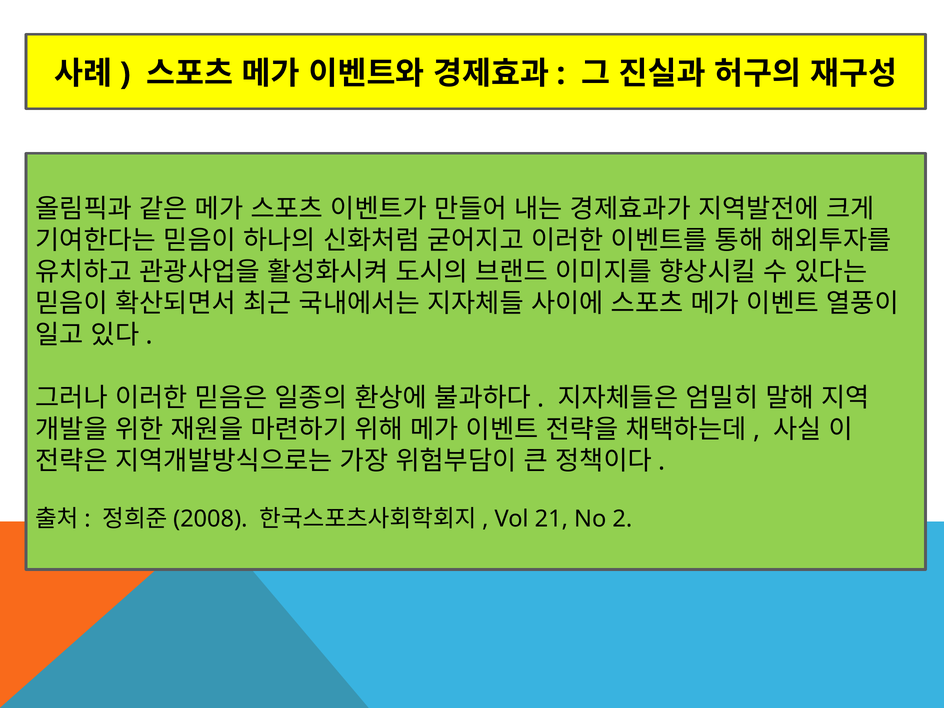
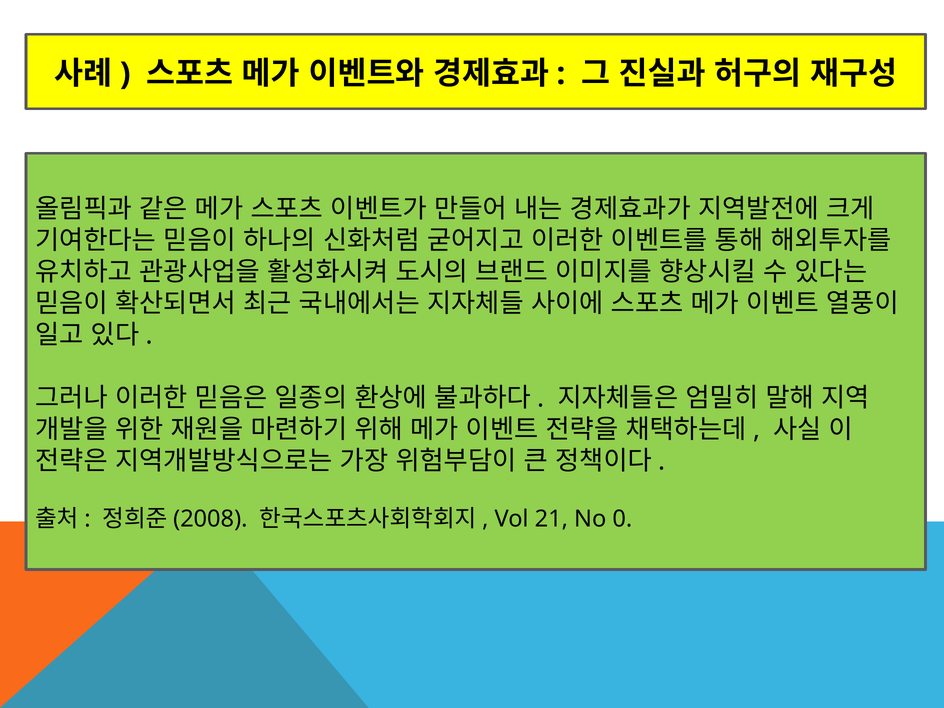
2: 2 -> 0 (622, 519)
